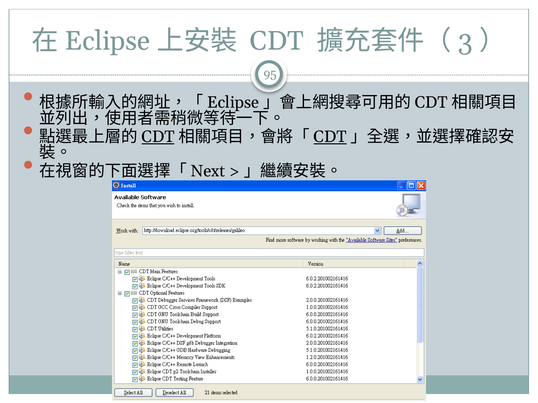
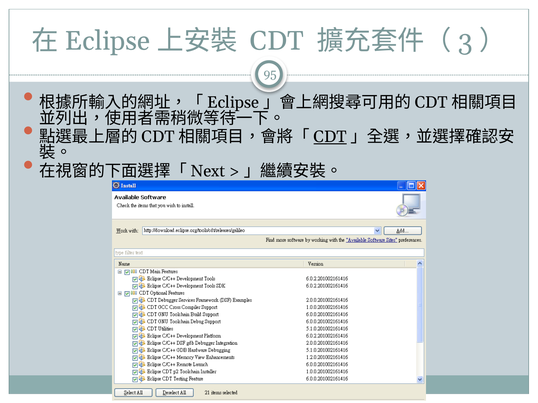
CDT underline: present -> none (158, 137)
